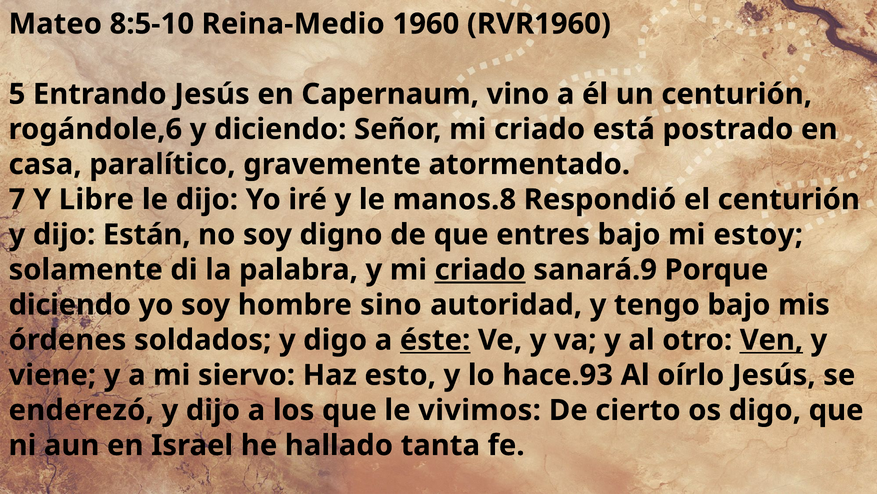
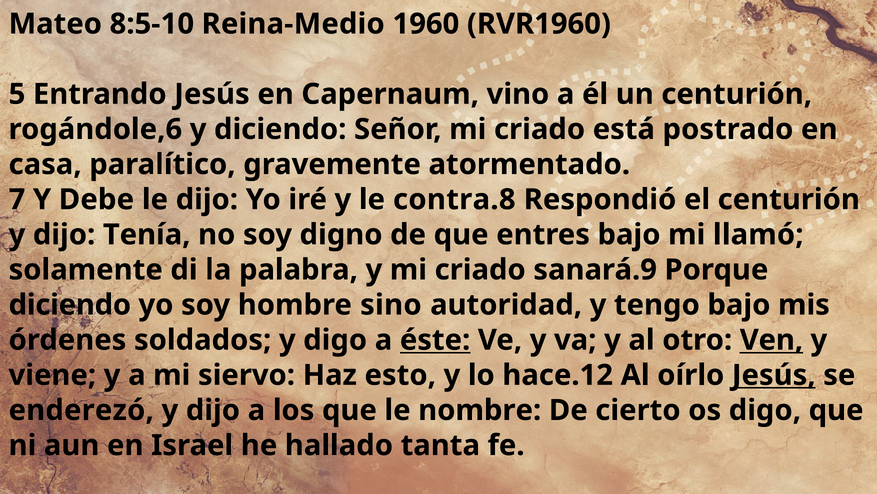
Libre: Libre -> Debe (96, 199)
manos.8: manos.8 -> contra.8 (454, 199)
Están: Están -> Tenía (147, 234)
estoy: estoy -> llamó (758, 234)
criado underline: present -> none (480, 269)
hace.93: hace.93 -> hace.12 (558, 375)
Jesús underline: none -> present (774, 375)
vivimos: vivimos -> nombre (480, 410)
